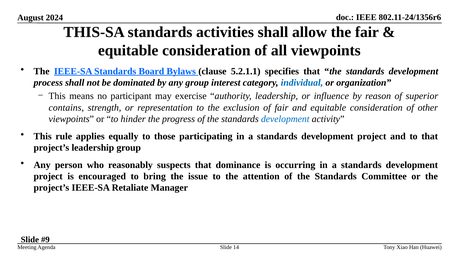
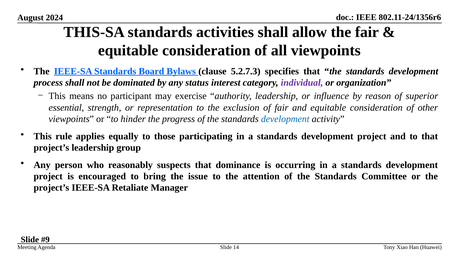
5.2.1.1: 5.2.1.1 -> 5.2.7.3 (246, 71)
any group: group -> status (197, 83)
individual colour: blue -> purple (302, 83)
contains: contains -> essential (66, 108)
